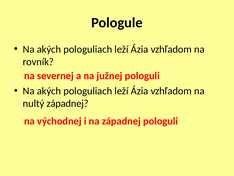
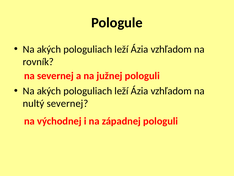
nultý západnej: západnej -> severnej (67, 103)
